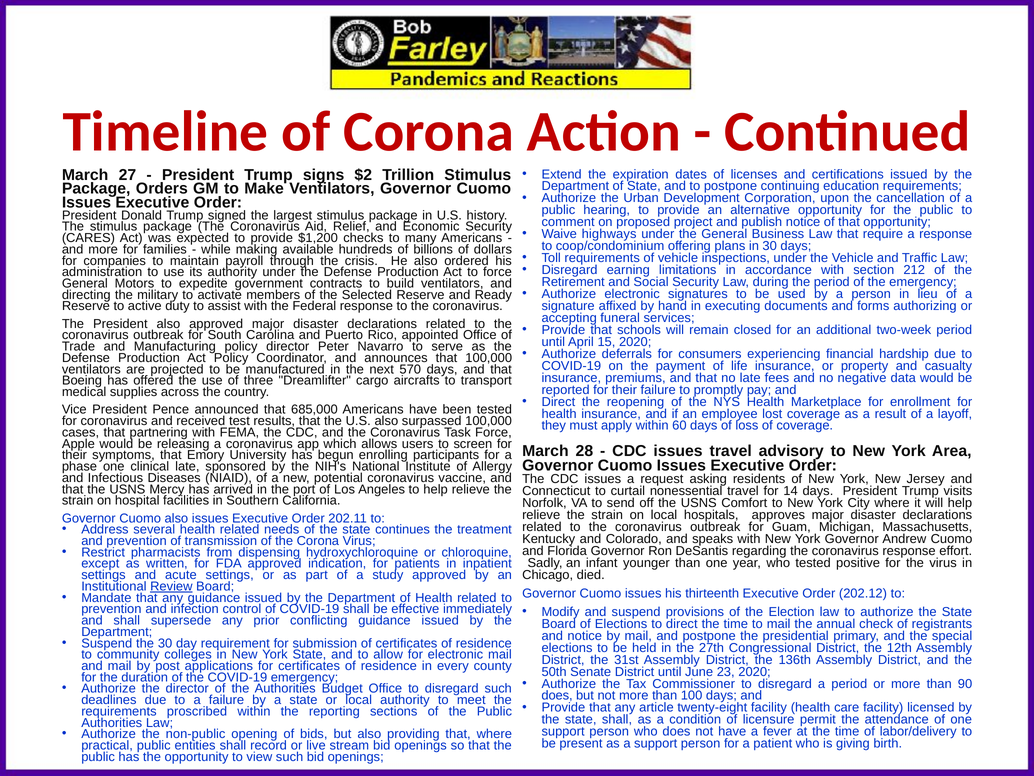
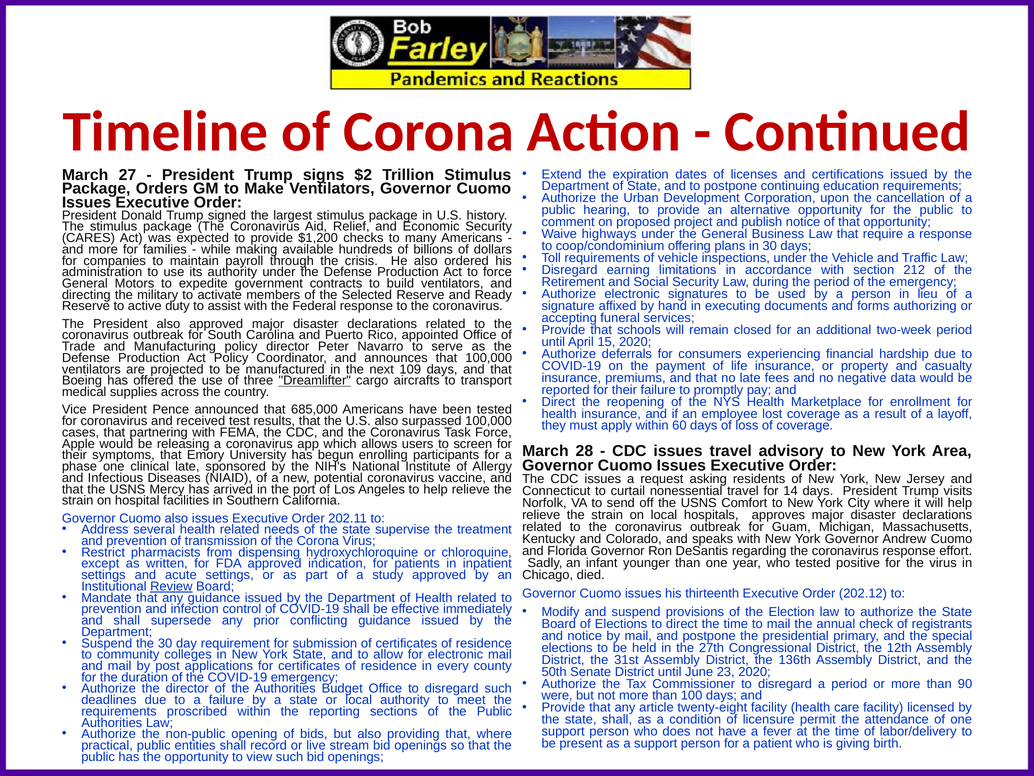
570: 570 -> 109 (410, 369)
Dreamlifter underline: none -> present (315, 380)
continues: continues -> supervise (403, 529)
does: does -> were (557, 695)
